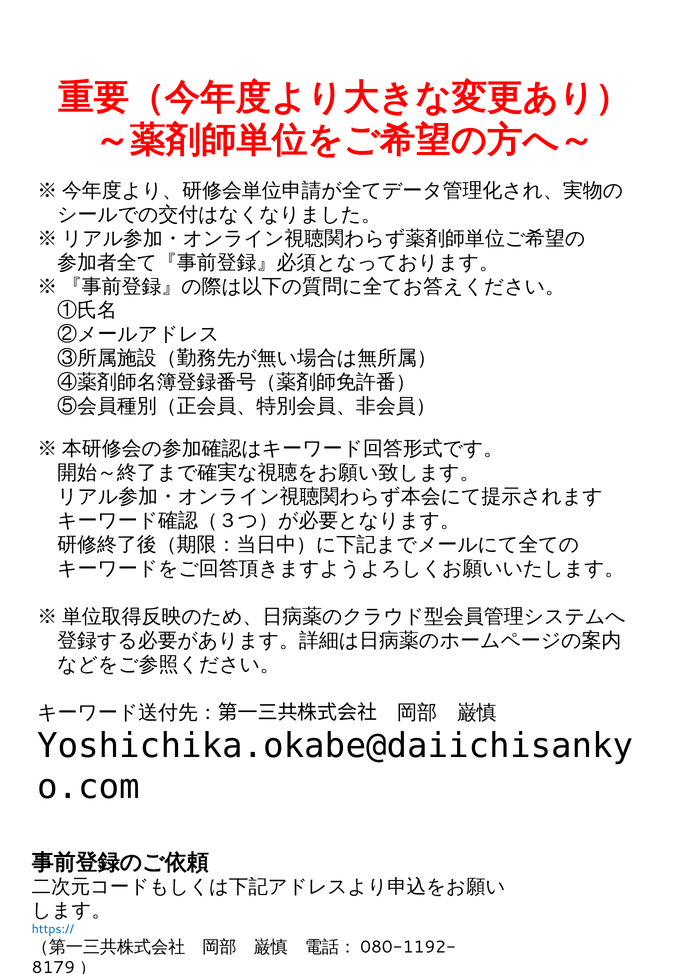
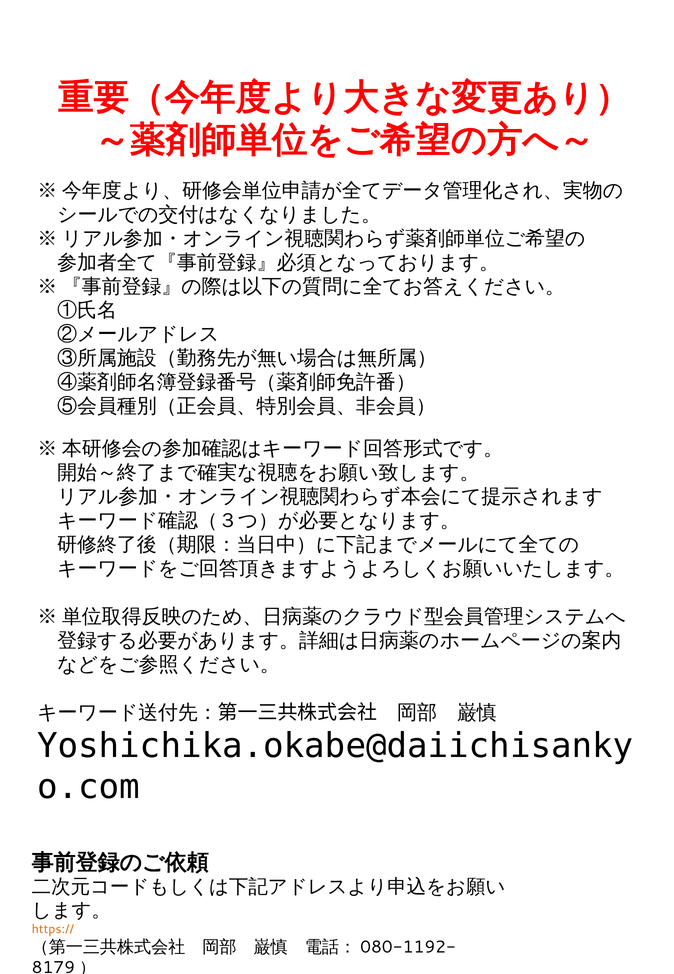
https:// colour: blue -> orange (53, 929)
